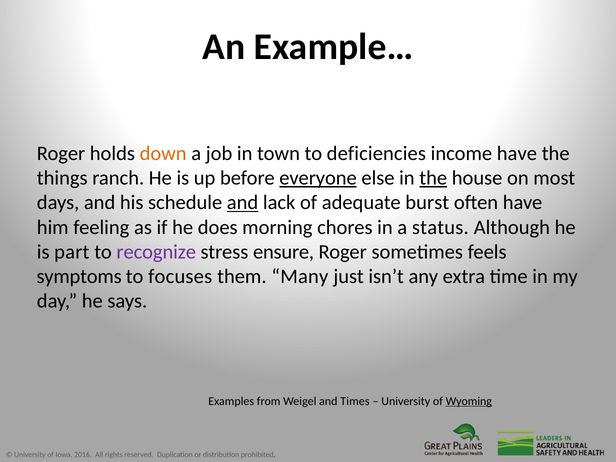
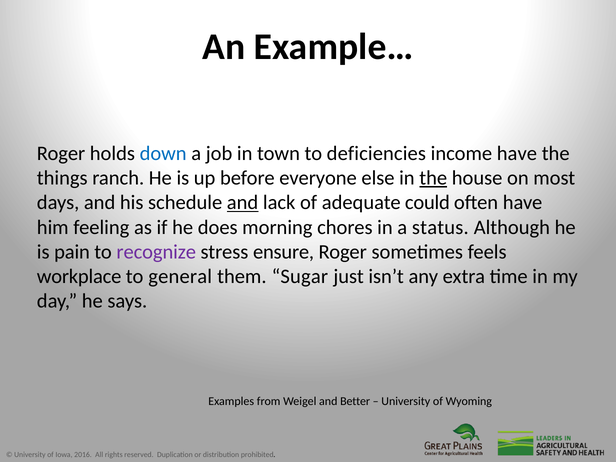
down colour: orange -> blue (163, 153)
everyone underline: present -> none (318, 178)
burst: burst -> could (427, 203)
part: part -> pain (72, 252)
symptoms: symptoms -> workplace (79, 277)
focuses: focuses -> general (180, 277)
Many: Many -> Sugar (300, 277)
Times: Times -> Better (355, 401)
Wyoming underline: present -> none (469, 401)
